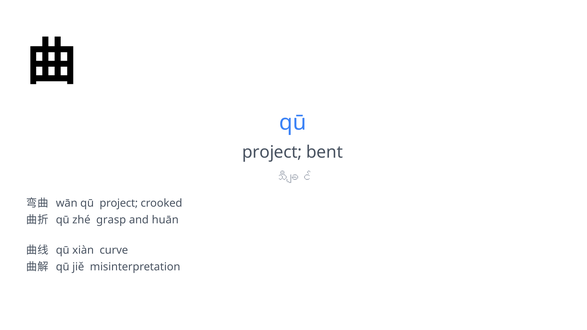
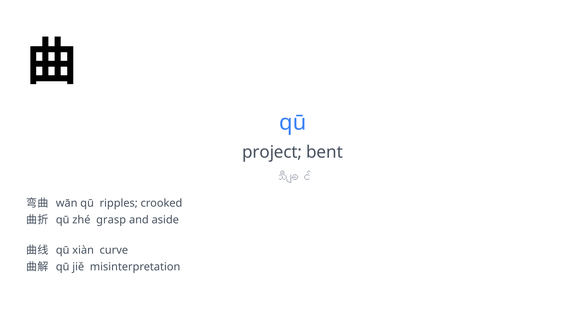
wān qū project: project -> ripples (119, 203)
huān: huān -> aside (165, 220)
